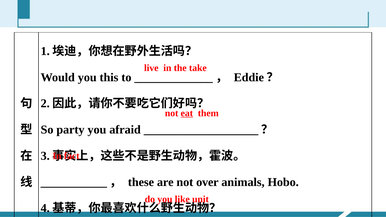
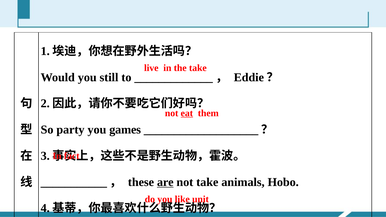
this: this -> still (109, 77)
afraid: afraid -> games (125, 130)
are underline: none -> present (165, 182)
not over: over -> take (207, 182)
